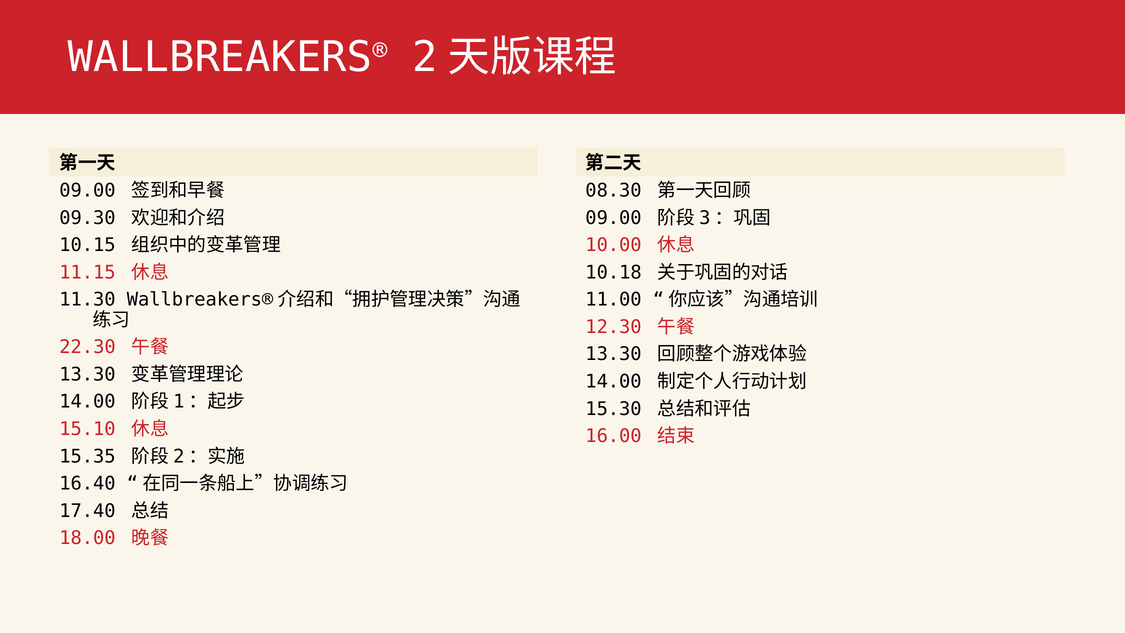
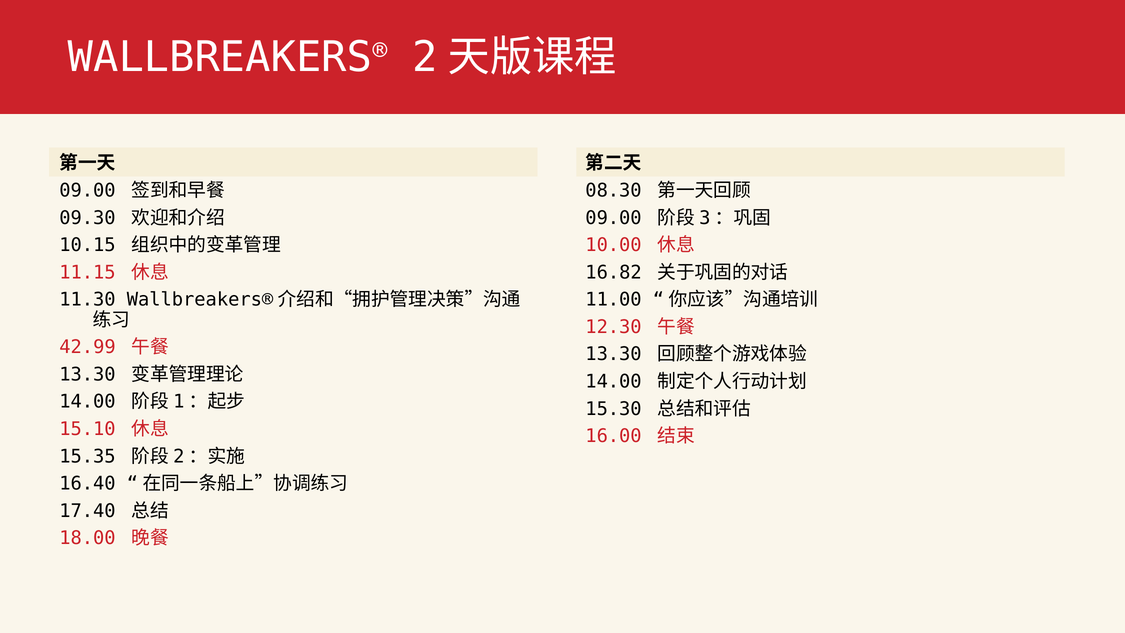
10.18: 10.18 -> 16.82 (614, 272)
22.30: 22.30 -> 42.99 (88, 347)
